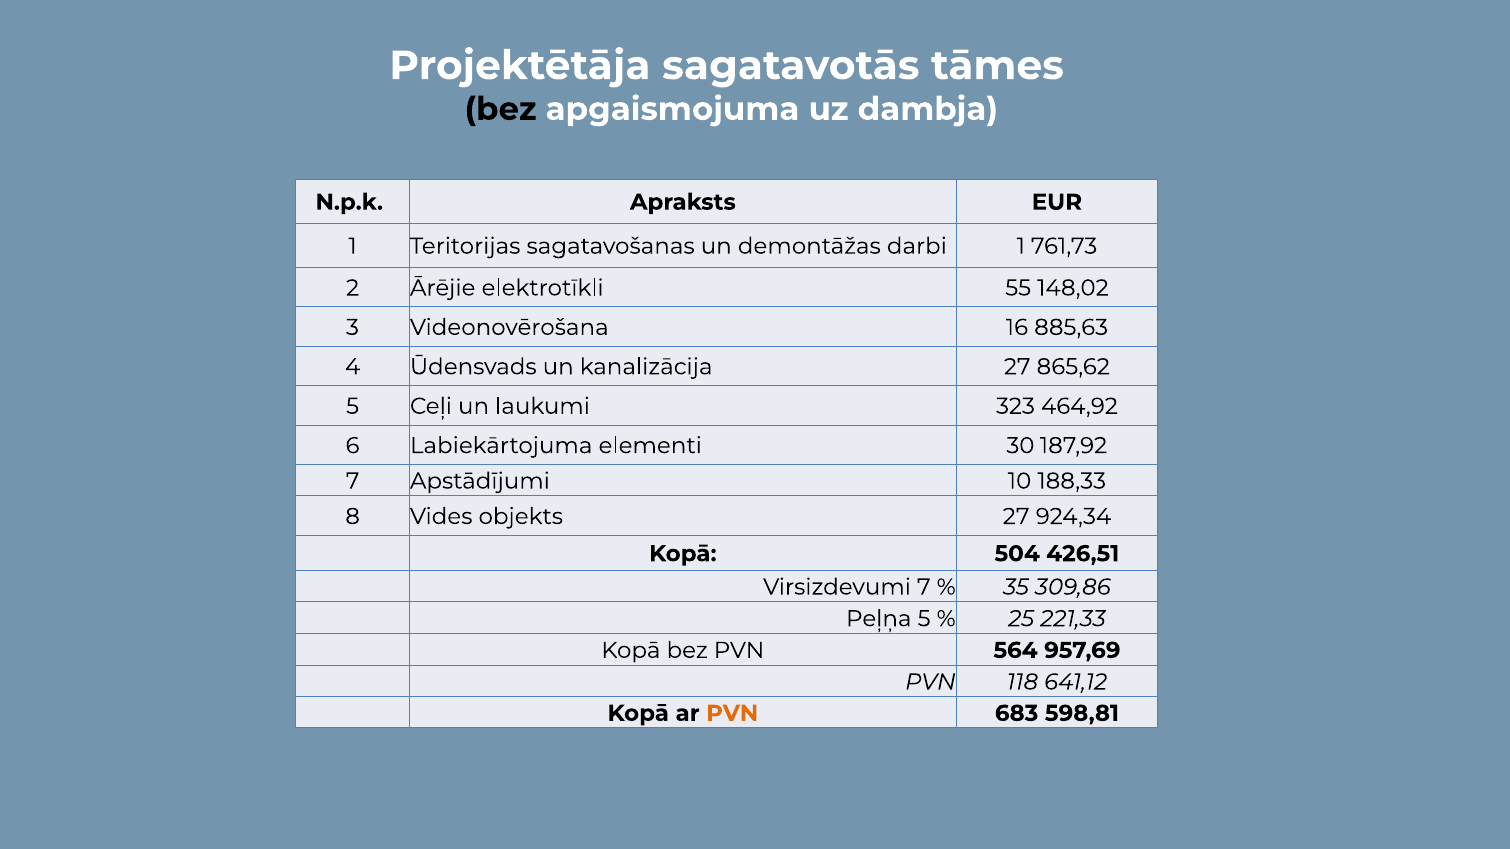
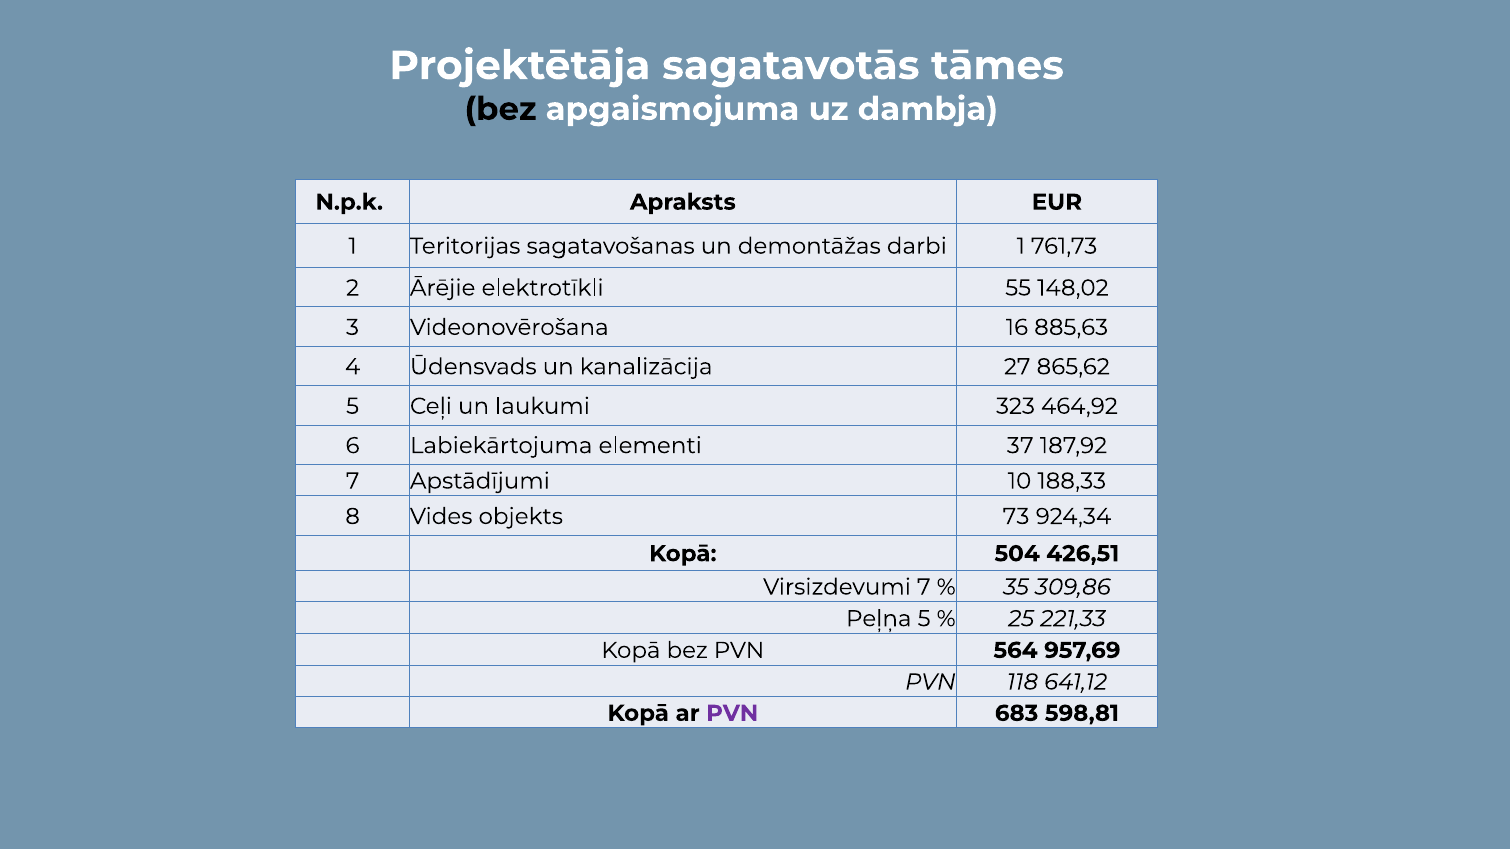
30: 30 -> 37 (1020, 446)
objekts 27: 27 -> 73 (1016, 517)
PVN colour: orange -> purple (732, 714)
